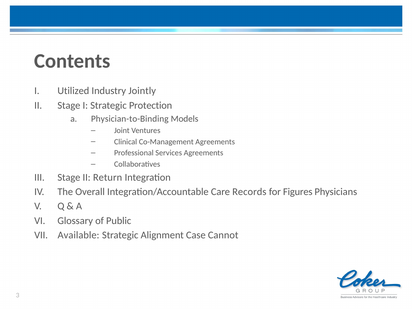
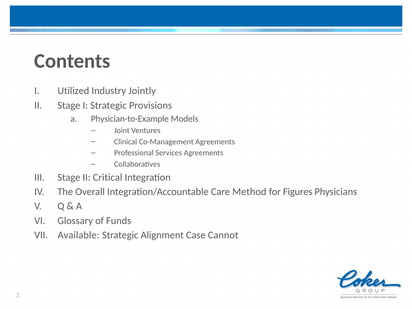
Protection: Protection -> Provisions (150, 105)
Physician-to-Binding: Physician-to-Binding -> Physician-to-Example (130, 119)
Return: Return -> Critical (108, 177)
Records: Records -> Method (249, 192)
Public: Public -> Funds (119, 221)
